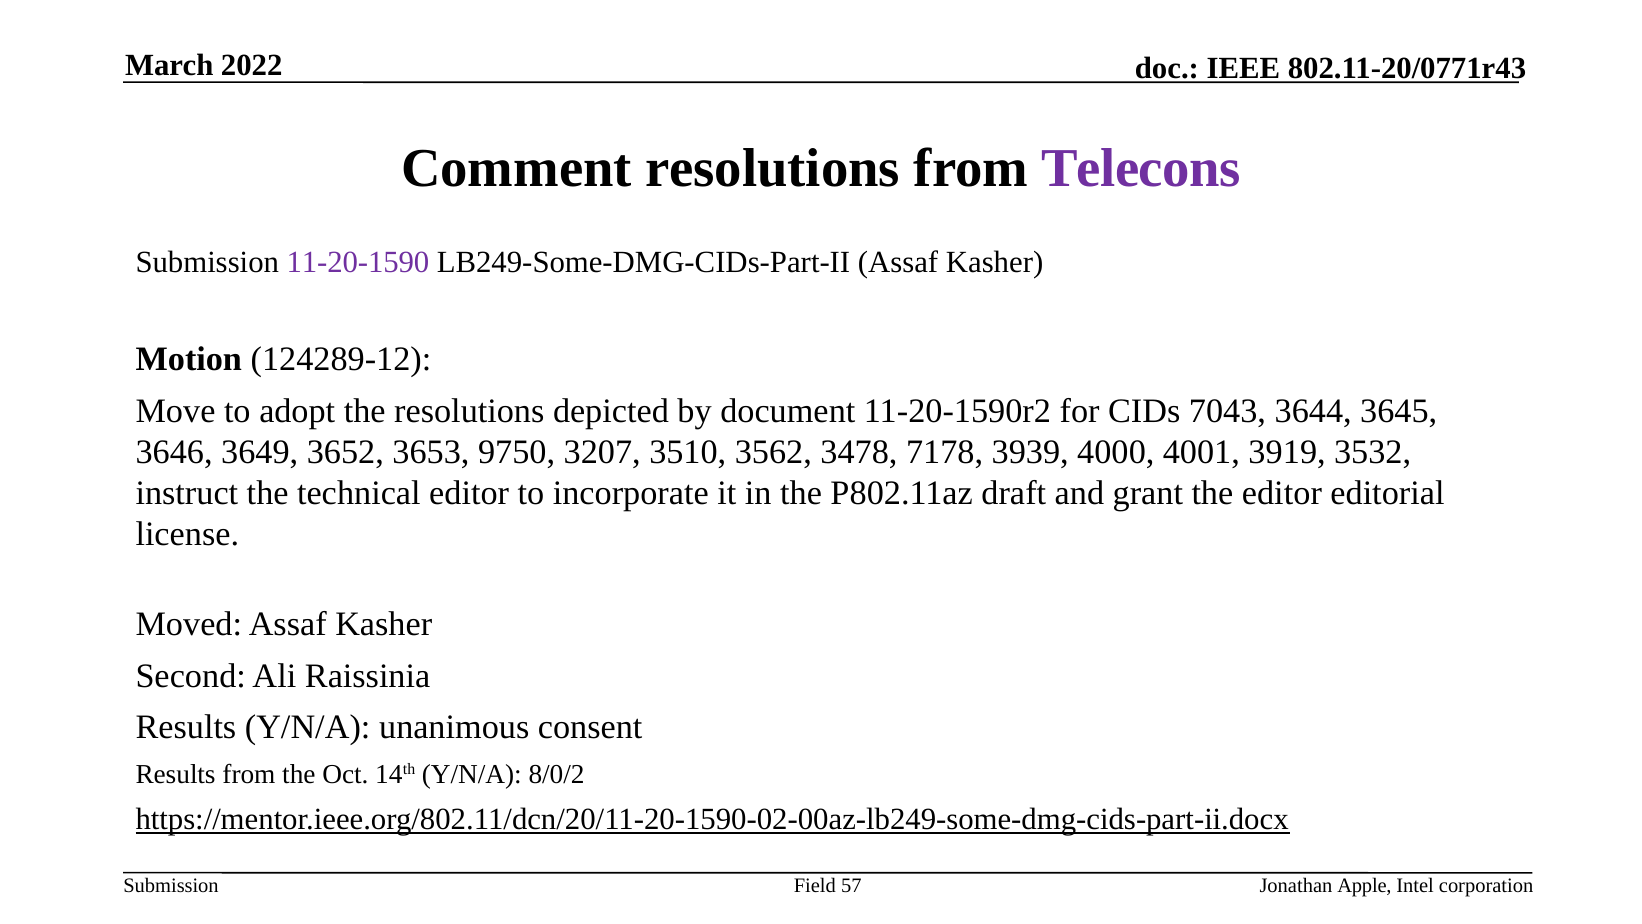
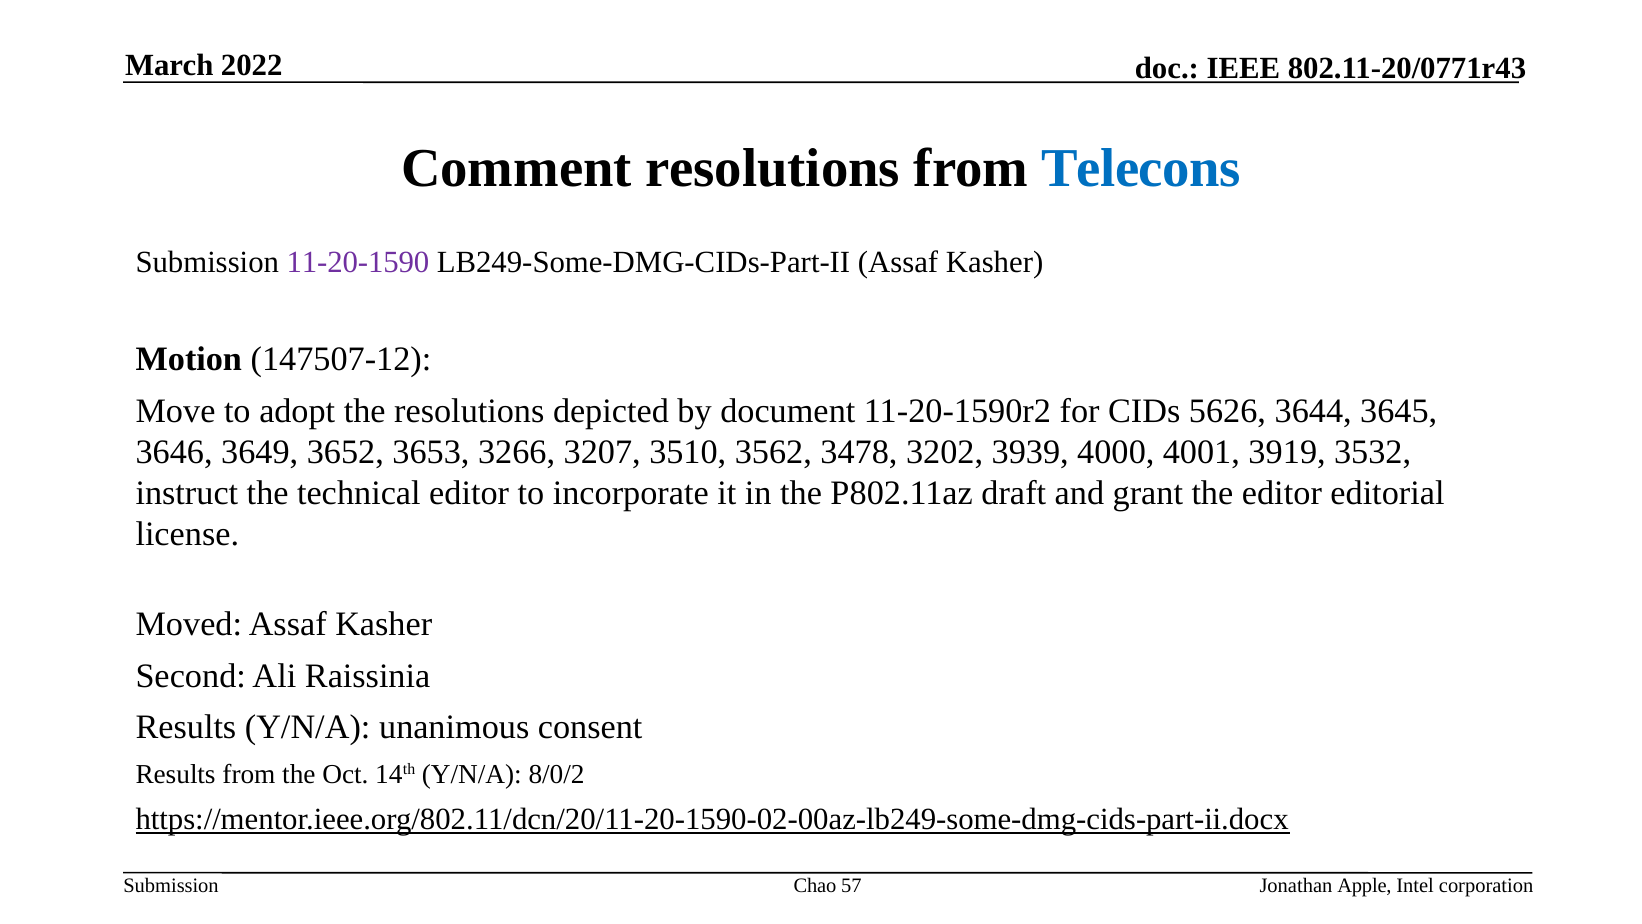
Telecons colour: purple -> blue (1141, 168)
124289-12: 124289-12 -> 147507-12 (341, 359)
7043: 7043 -> 5626 (1227, 411)
9750: 9750 -> 3266 (517, 452)
7178: 7178 -> 3202 (945, 452)
Field: Field -> Chao (815, 886)
